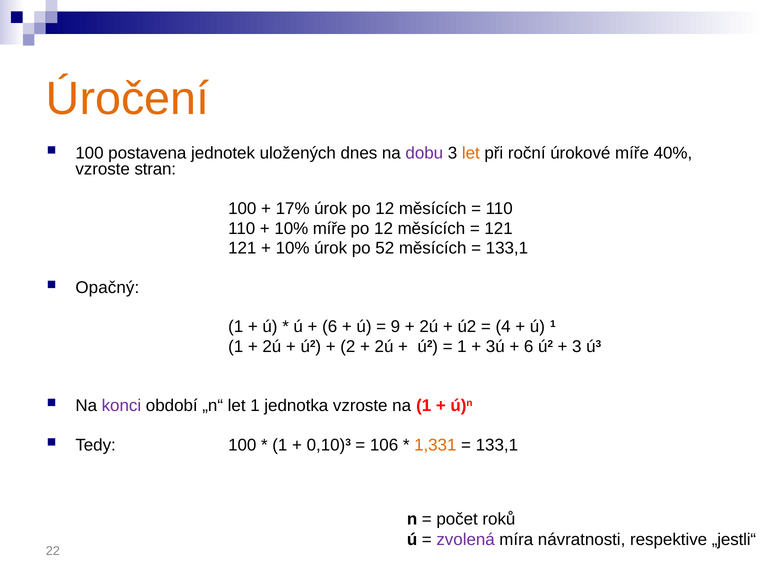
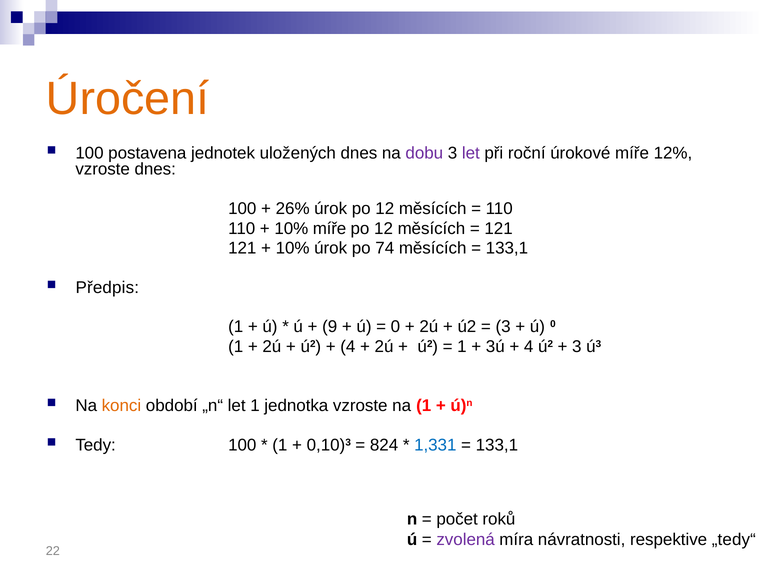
let colour: orange -> purple (471, 153)
40%: 40% -> 12% (673, 153)
vzroste stran: stran -> dnes (155, 169)
17%: 17% -> 26% (293, 209)
52: 52 -> 74 (385, 248)
Opačný: Opačný -> Předpis (107, 288)
6: 6 -> 9 (330, 327)
9: 9 -> 0 (395, 327)
4: 4 -> 3 (503, 327)
ú 1: 1 -> 0 (553, 324)
2: 2 -> 4 (348, 347)
6: 6 -> 4 (529, 347)
konci colour: purple -> orange (121, 406)
106: 106 -> 824 (384, 445)
1,331 colour: orange -> blue (435, 445)
„jestli“: „jestli“ -> „tedy“ (734, 540)
